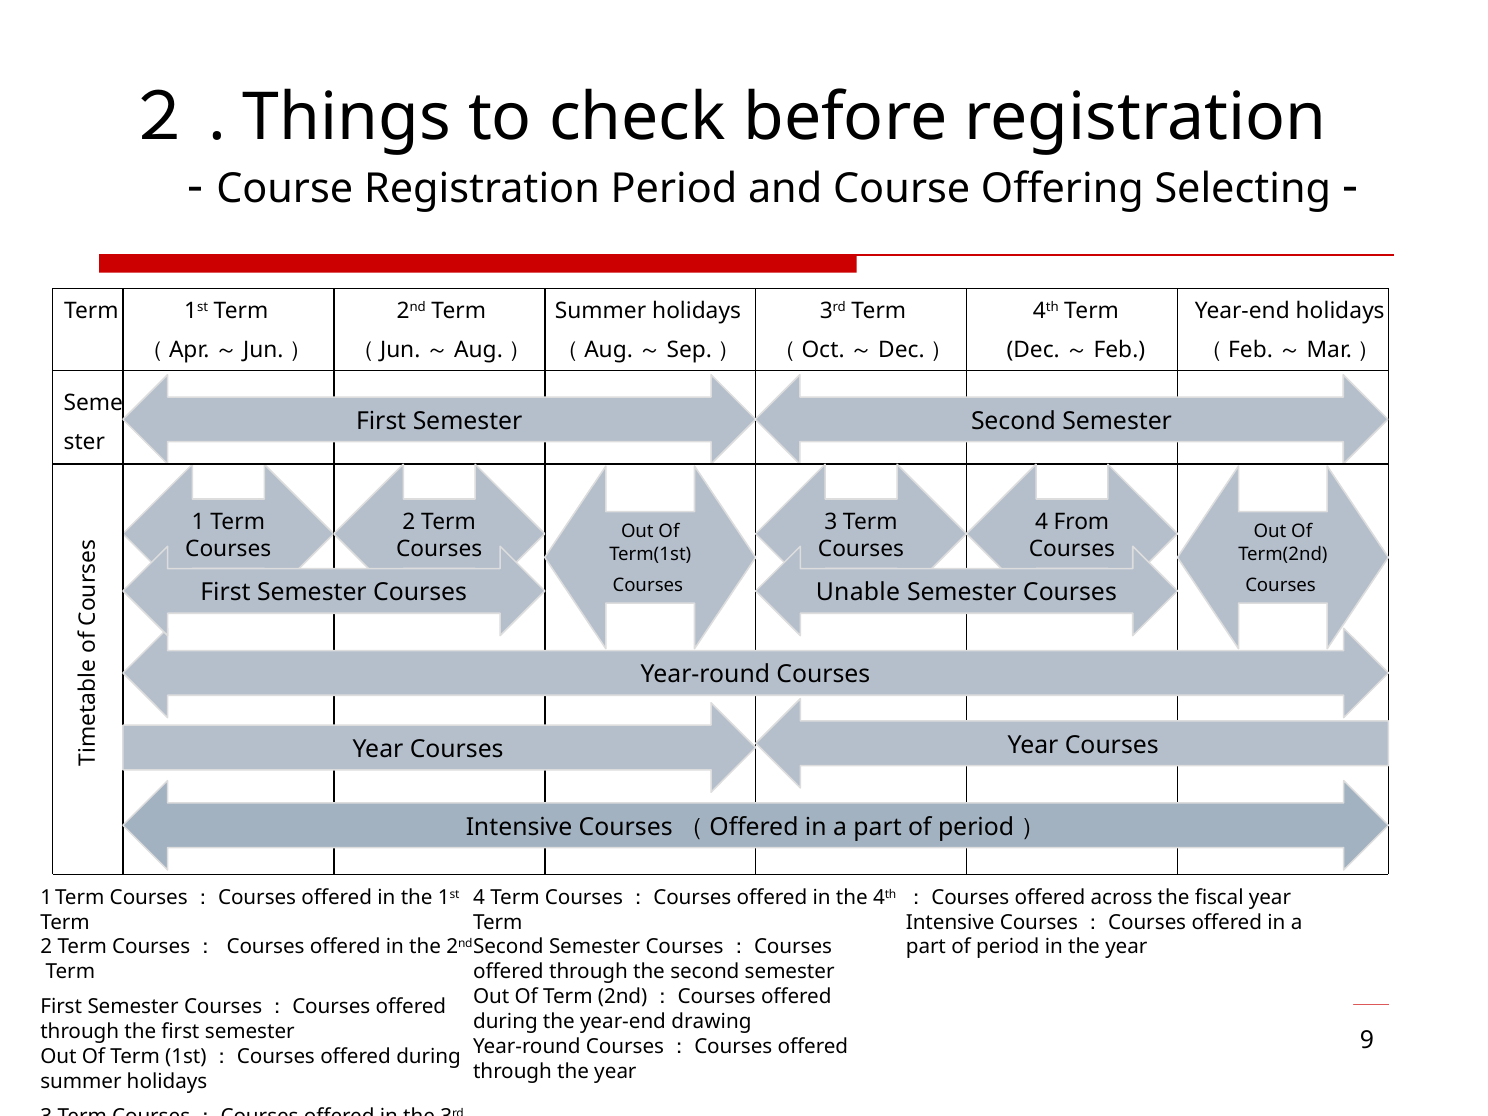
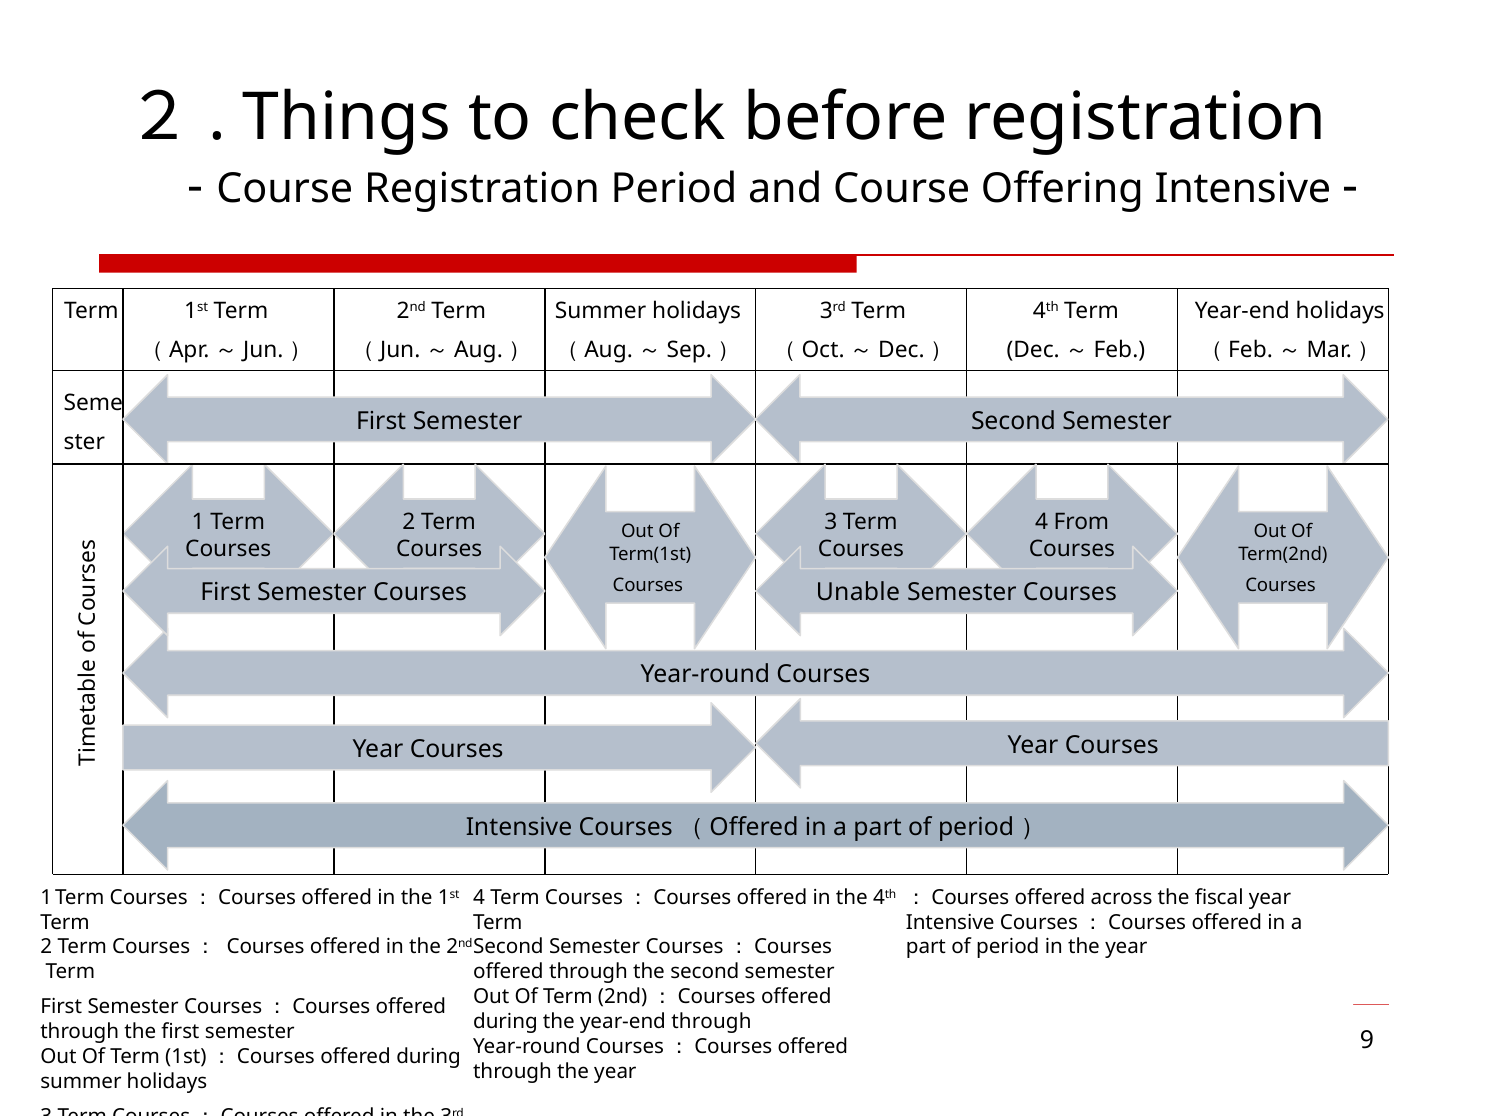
Offering Selecting: Selecting -> Intensive (1243, 188)
year-end drawing: drawing -> through (711, 1022)
